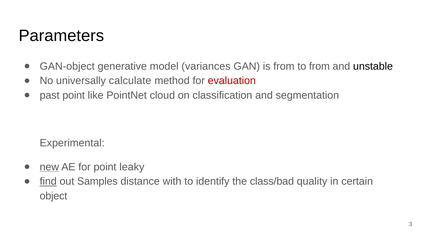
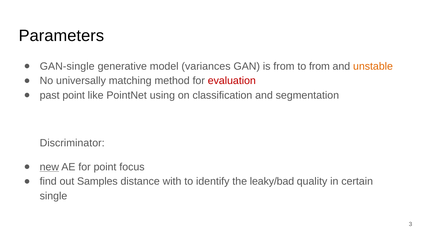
GAN-object: GAN-object -> GAN-single (67, 66)
unstable colour: black -> orange (373, 66)
calculate: calculate -> matching (130, 81)
cloud: cloud -> using (162, 95)
Experimental: Experimental -> Discriminator (72, 143)
leaky: leaky -> focus (132, 167)
find underline: present -> none (48, 182)
class/bad: class/bad -> leaky/bad (272, 182)
object: object -> single (53, 196)
